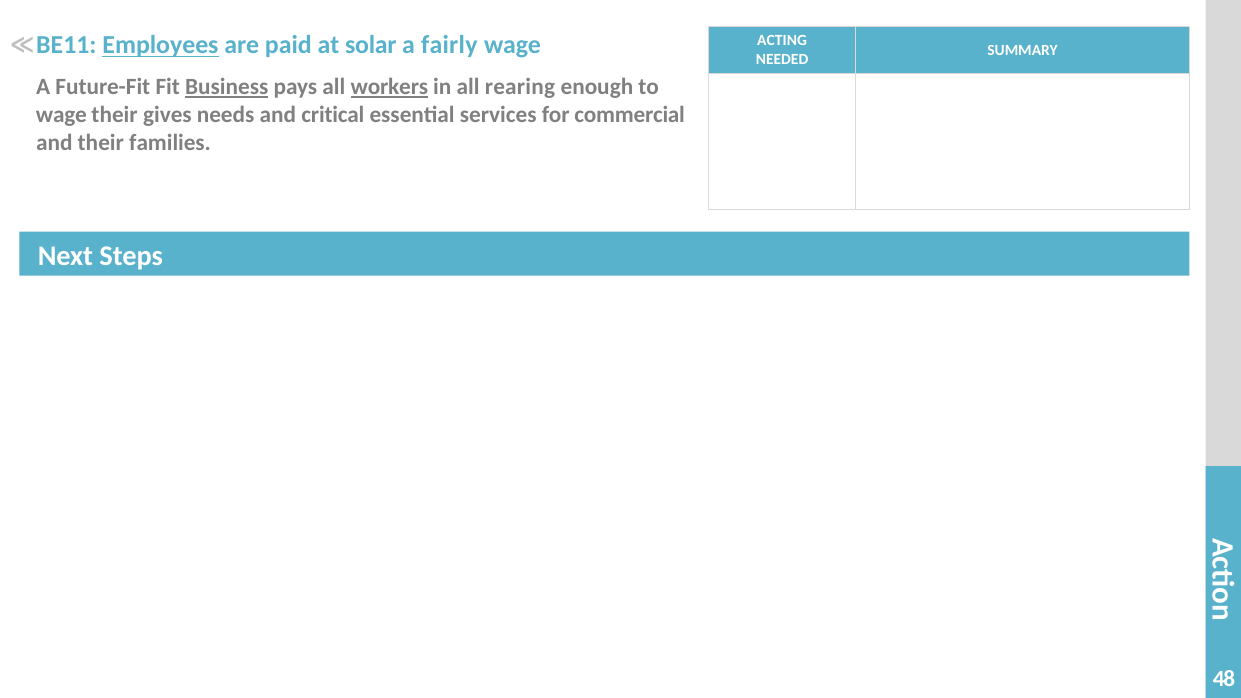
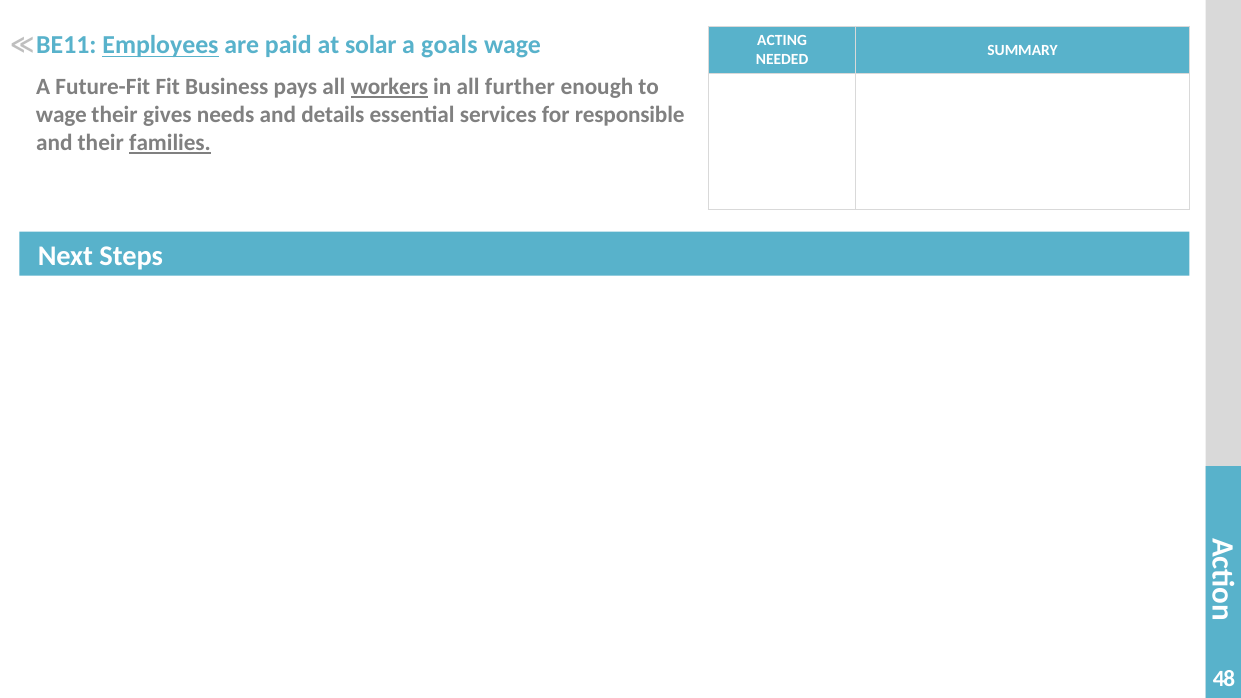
fairly: fairly -> goals (449, 45)
Business underline: present -> none (227, 87)
rearing: rearing -> further (520, 87)
critical: critical -> details (333, 115)
commercial: commercial -> responsible (630, 115)
families underline: none -> present (170, 143)
